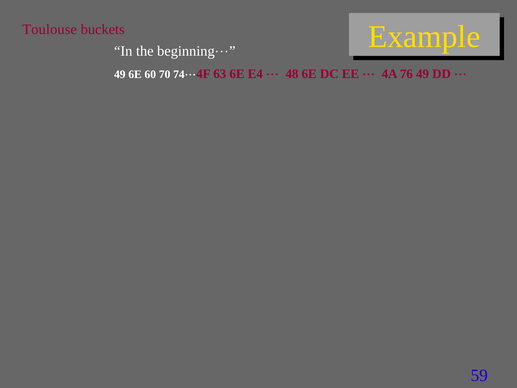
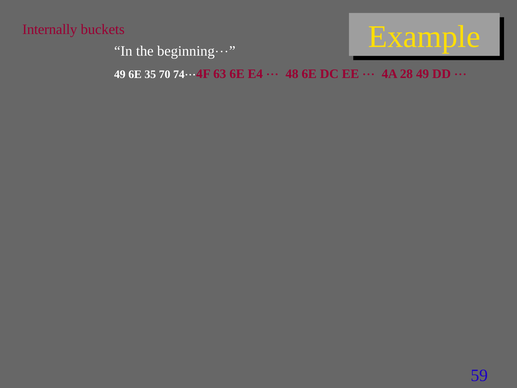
Toulouse: Toulouse -> Internally (50, 29)
60: 60 -> 35 (150, 74)
76: 76 -> 28 (406, 74)
